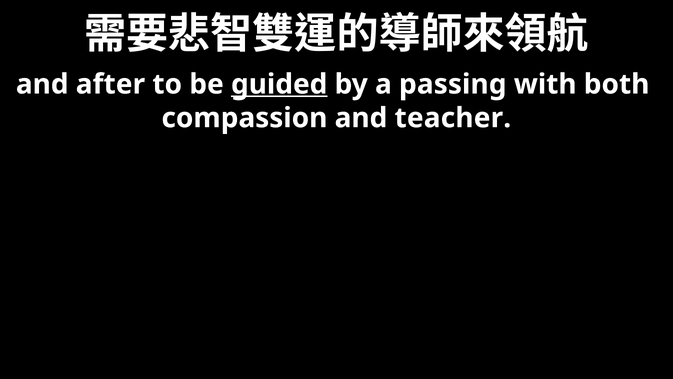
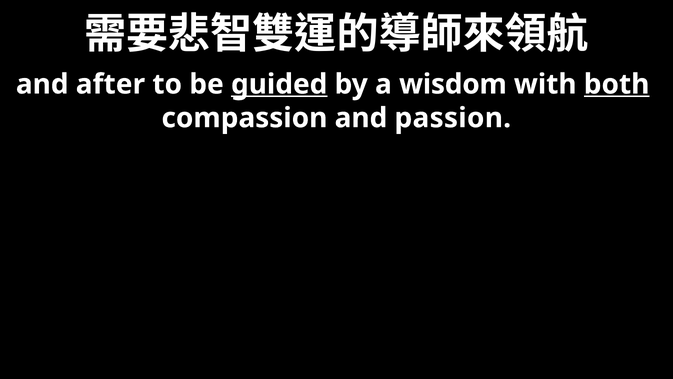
passing: passing -> wisdom (453, 84)
both underline: none -> present (617, 84)
teacher: teacher -> passion (453, 118)
